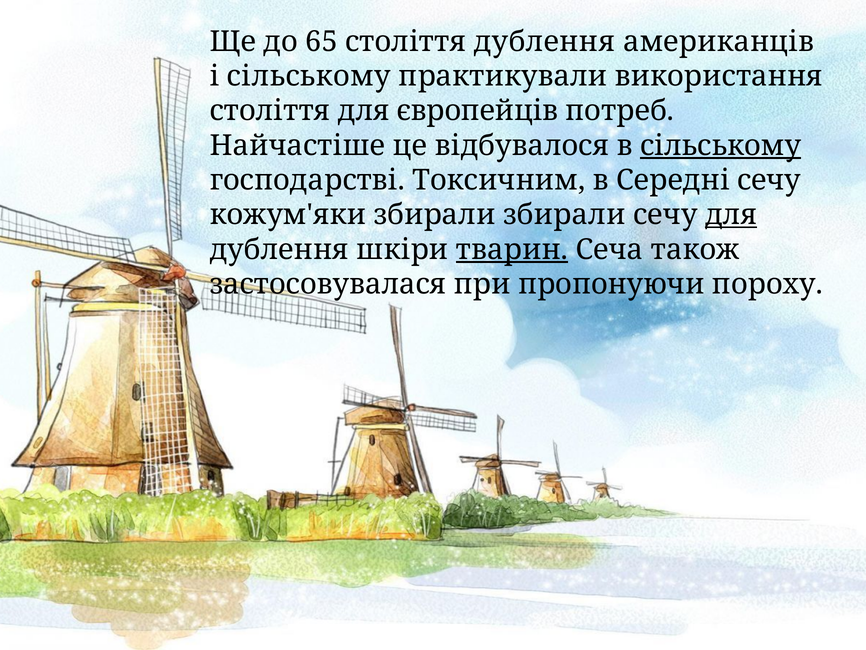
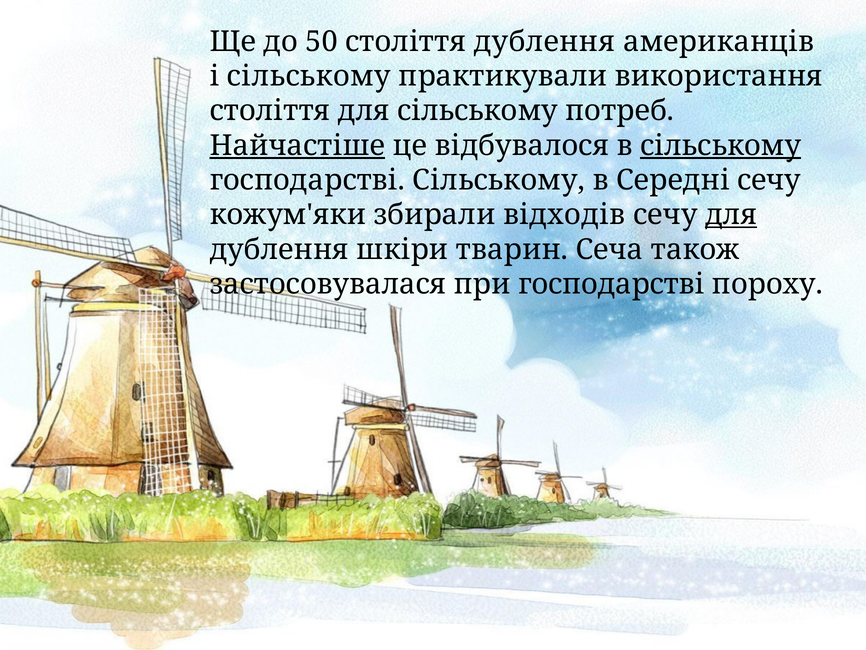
65: 65 -> 50 (322, 41)
для європейців: європейців -> сільському (478, 111)
Найчастіше underline: none -> present (297, 145)
господарстві Токсичним: Токсичним -> Сільському (499, 180)
збирали збирали: збирали -> відходів (564, 215)
тварин underline: present -> none (512, 249)
при пропонуючи: пропонуючи -> господарстві (611, 284)
